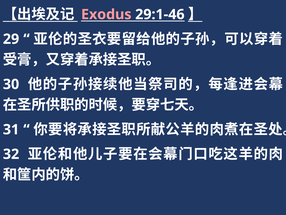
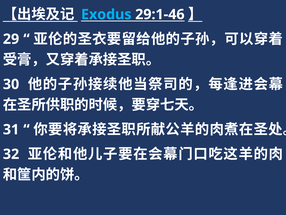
Exodus colour: pink -> light blue (106, 14)
